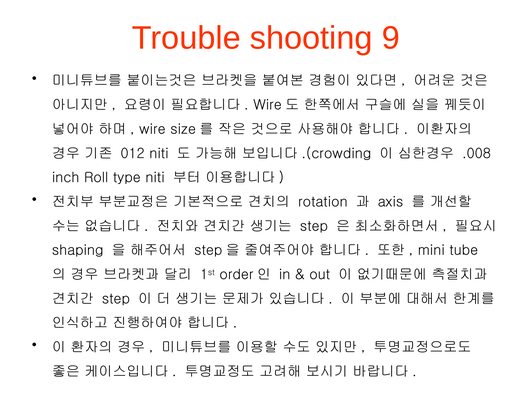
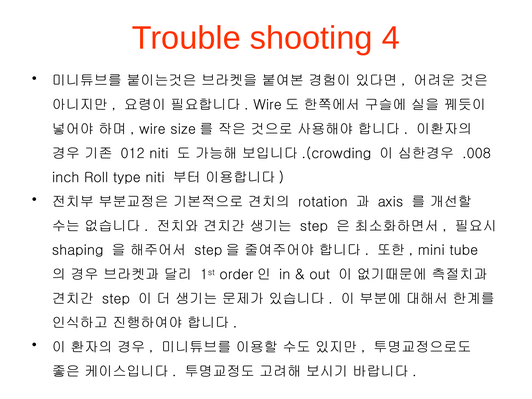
9: 9 -> 4 (391, 38)
